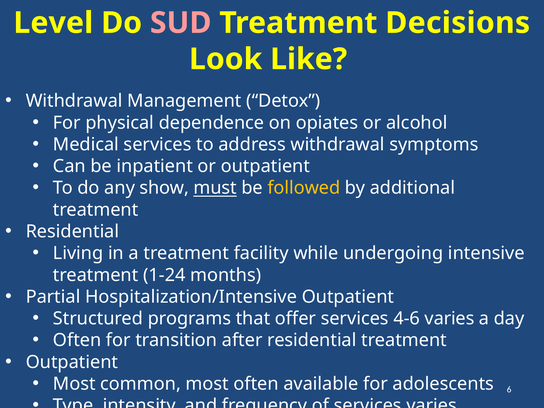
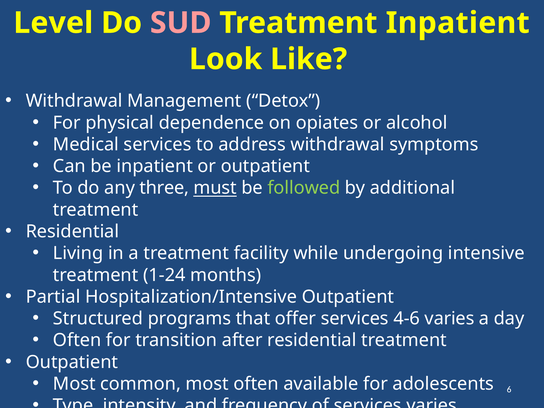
Treatment Decisions: Decisions -> Inpatient (458, 23)
show: show -> three (164, 188)
followed colour: yellow -> light green (304, 188)
